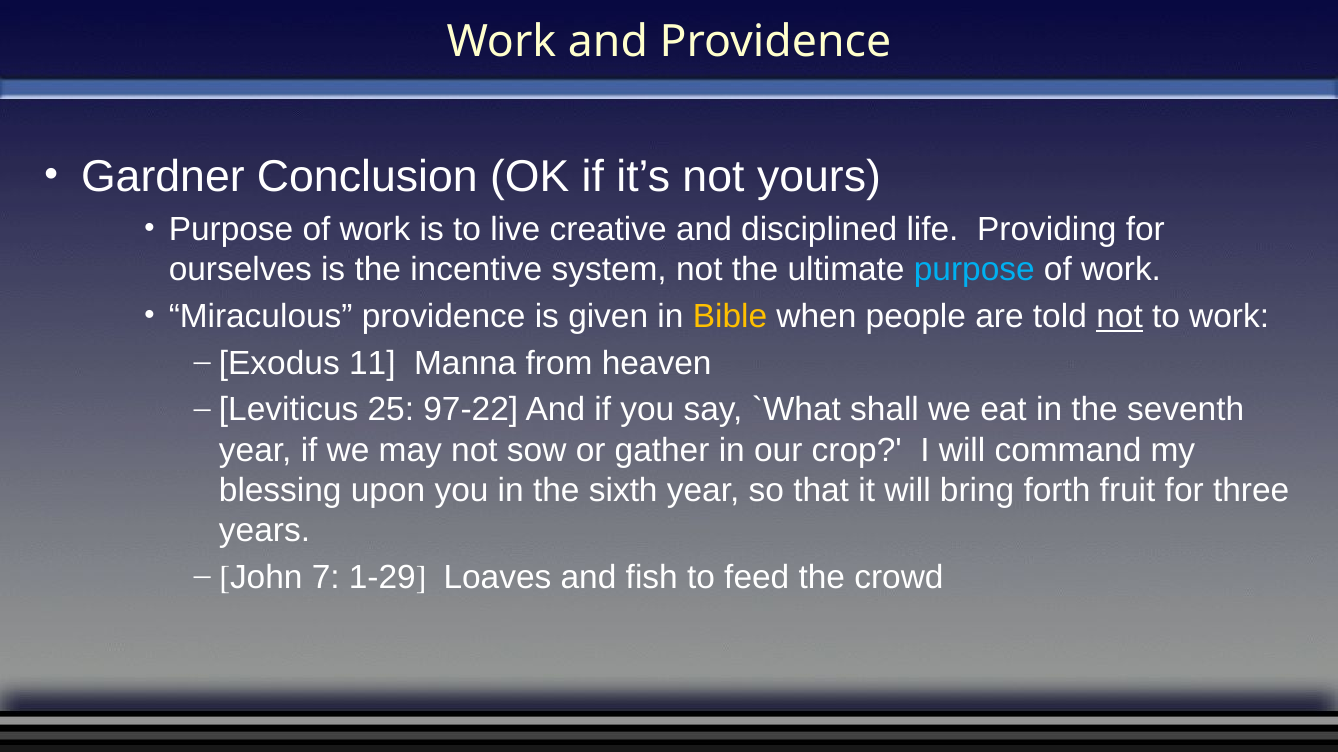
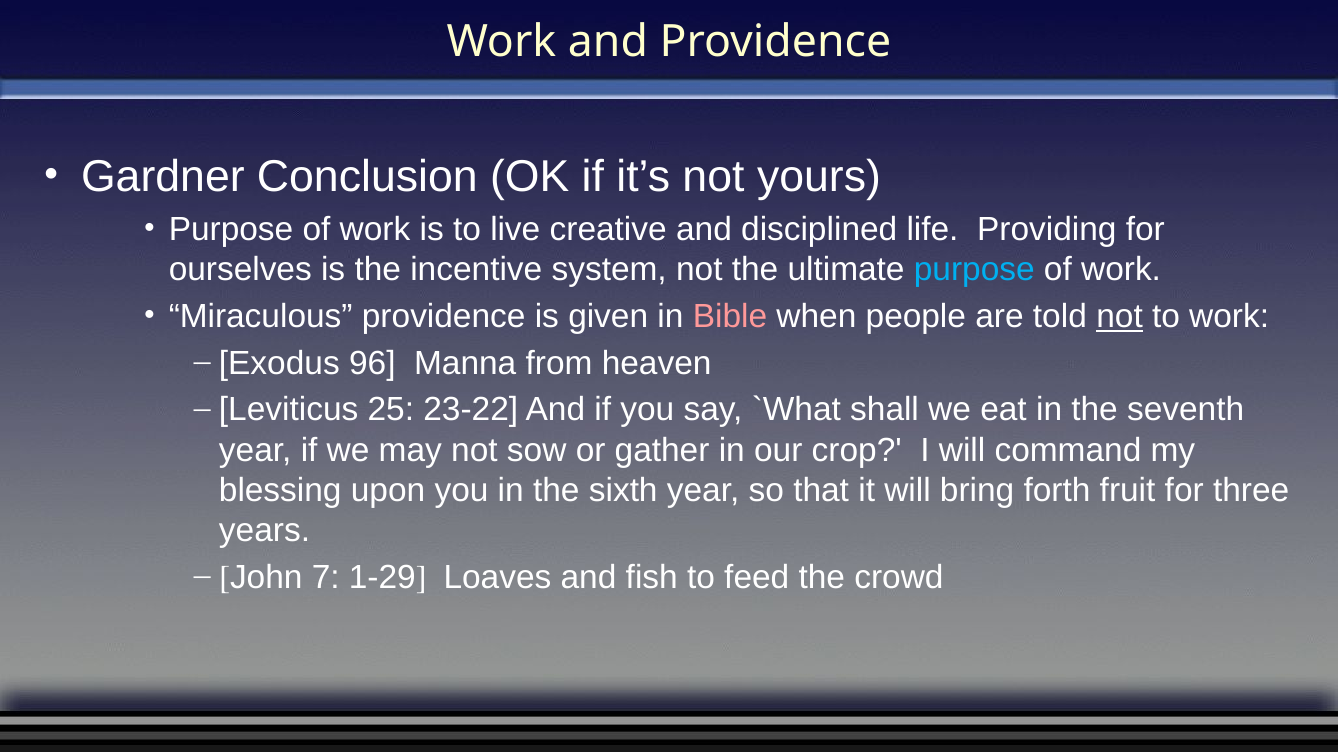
Bible colour: yellow -> pink (730, 317)
11: 11 -> 96 (372, 363)
97-22: 97-22 -> 23-22 (471, 410)
